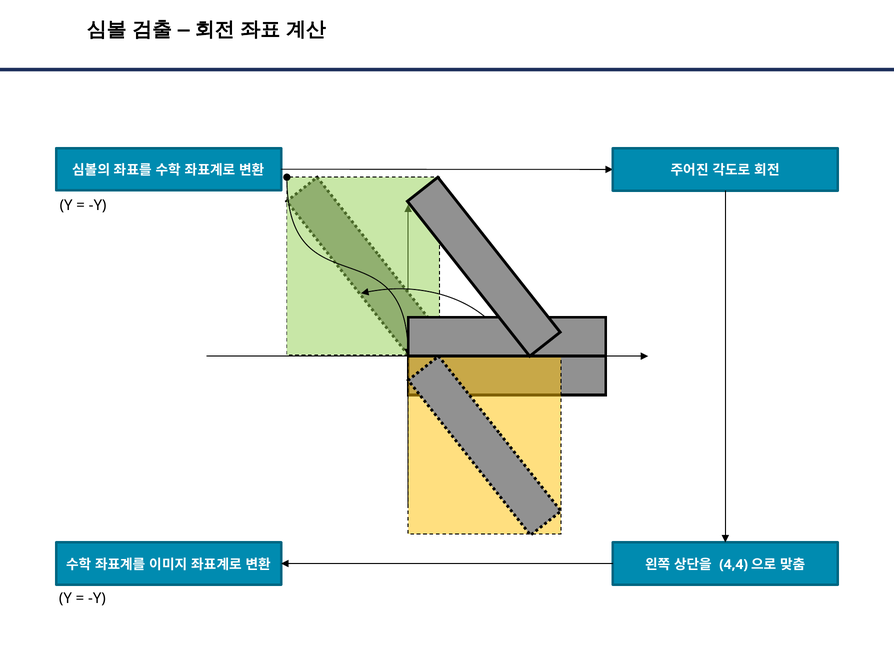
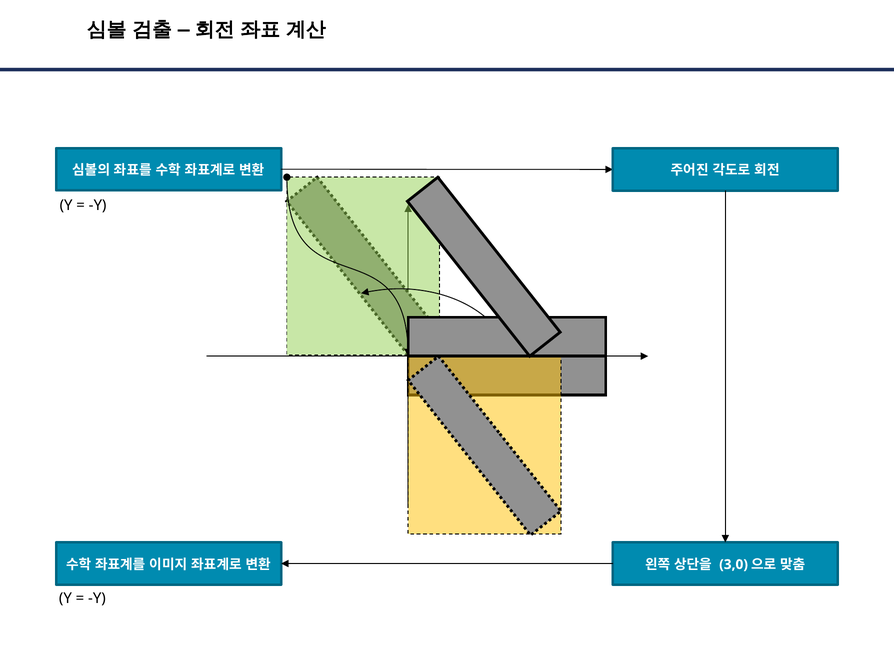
4,4: 4,4 -> 3,0 (734, 565)
